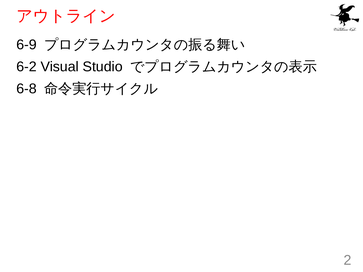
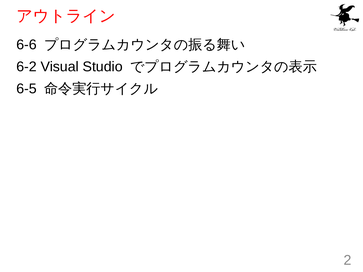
6-9: 6-9 -> 6-6 (27, 45)
6-8: 6-8 -> 6-5 (27, 89)
